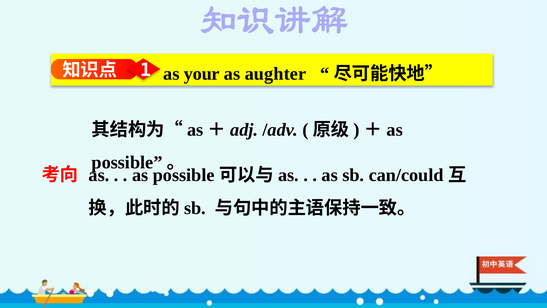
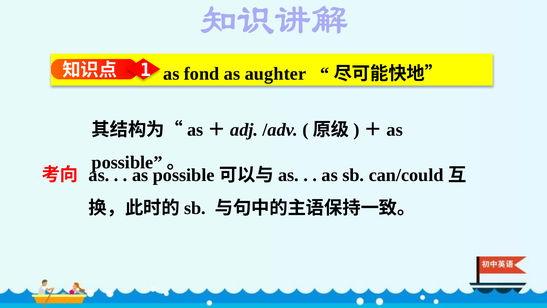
your: your -> fond (202, 74)
